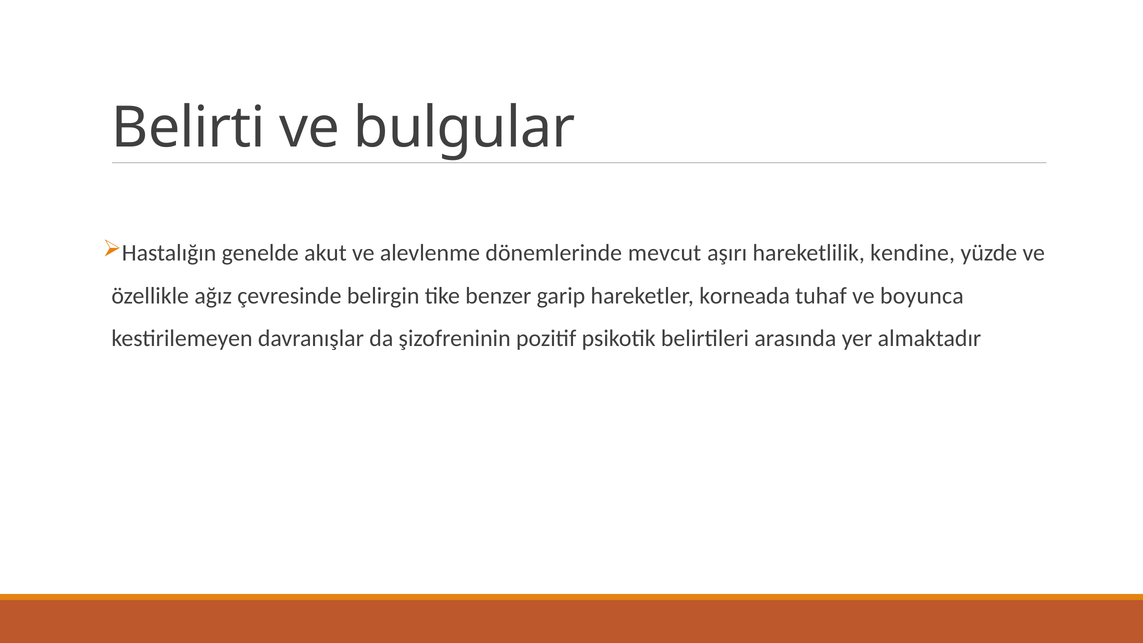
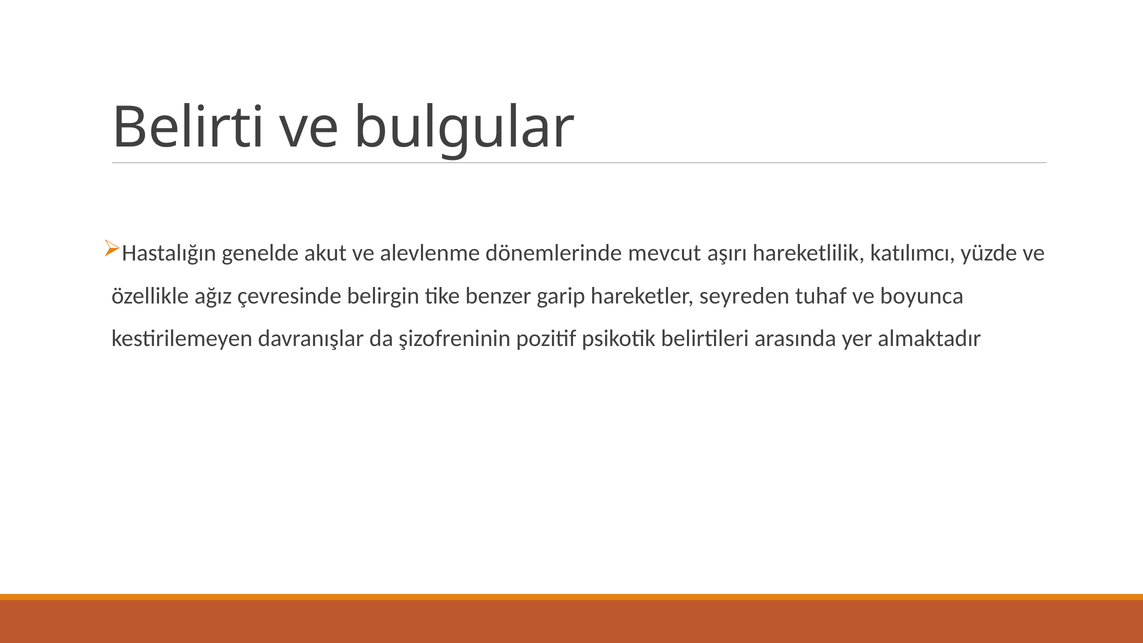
kendine: kendine -> katılımcı (913, 253)
korneada: korneada -> seyreden (744, 296)
